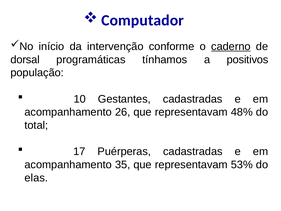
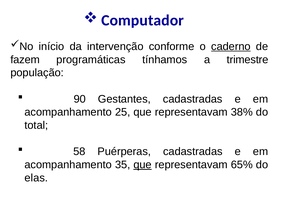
dorsal: dorsal -> fazem (25, 60)
positivos: positivos -> trimestre (248, 60)
10: 10 -> 90 (80, 99)
26: 26 -> 25 (123, 112)
48%: 48% -> 38% (242, 112)
17: 17 -> 58 (79, 151)
que underline: none -> present (143, 164)
53%: 53% -> 65% (242, 164)
